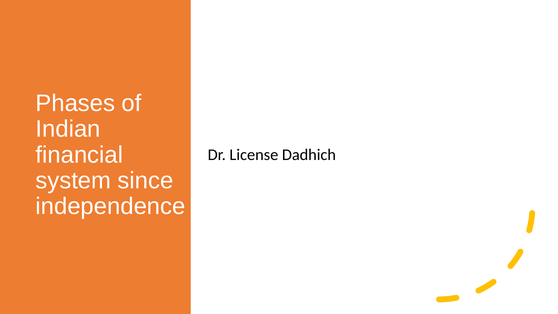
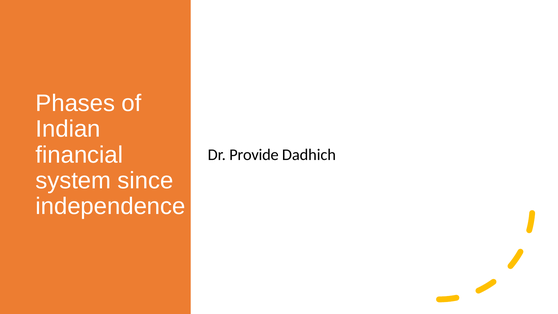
License: License -> Provide (254, 155)
